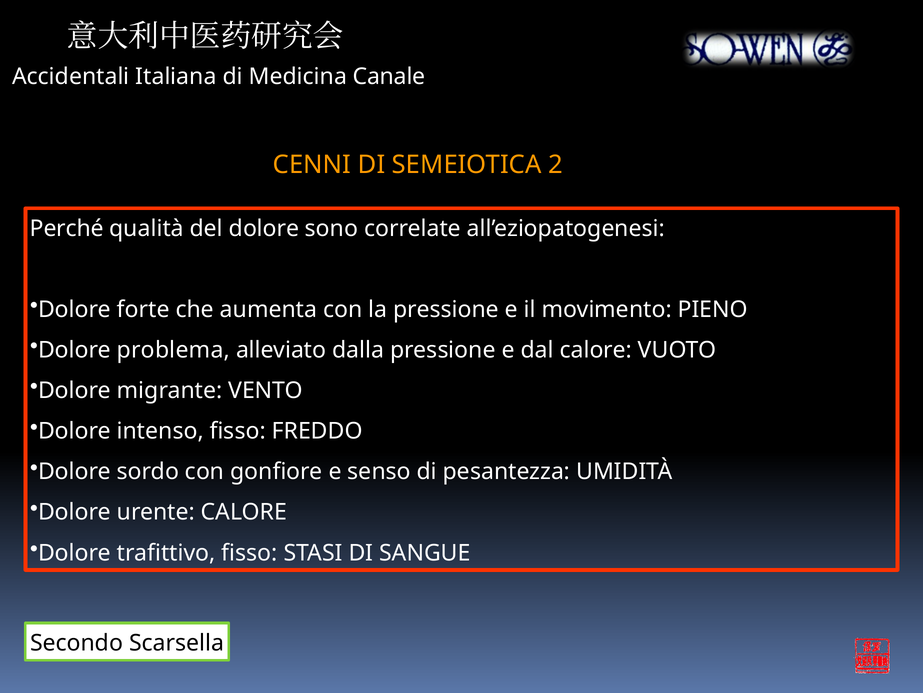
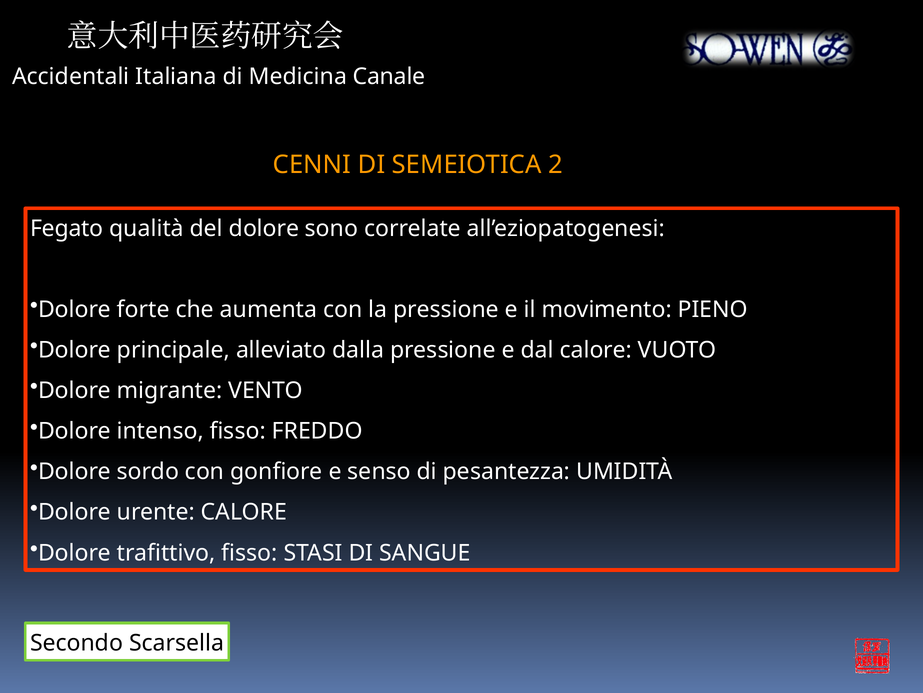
Perché: Perché -> Fegato (67, 228)
problema: problema -> principale (173, 350)
